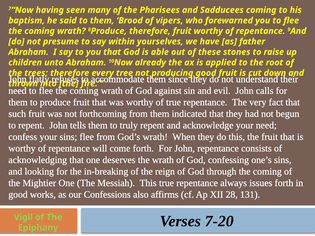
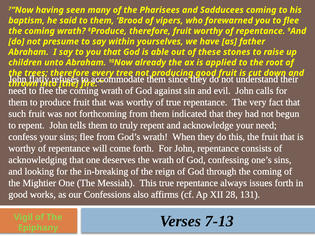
7-20: 7-20 -> 7-13 (219, 221)
